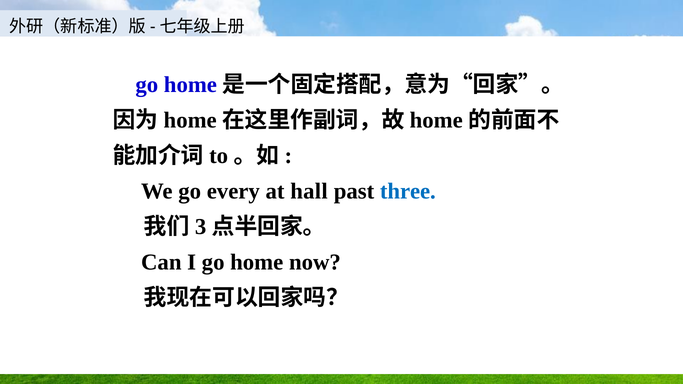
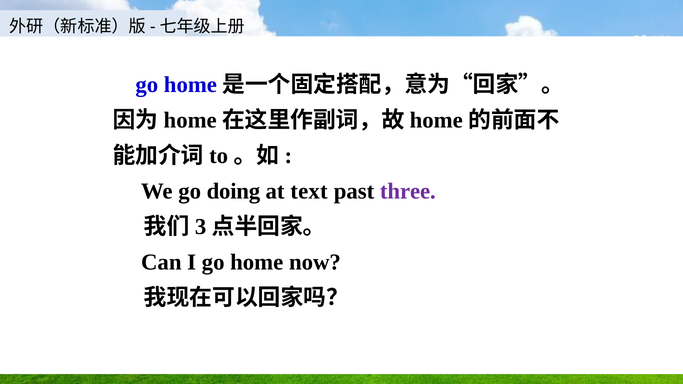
every: every -> doing (233, 191)
hall: hall -> text (309, 191)
three colour: blue -> purple (408, 191)
